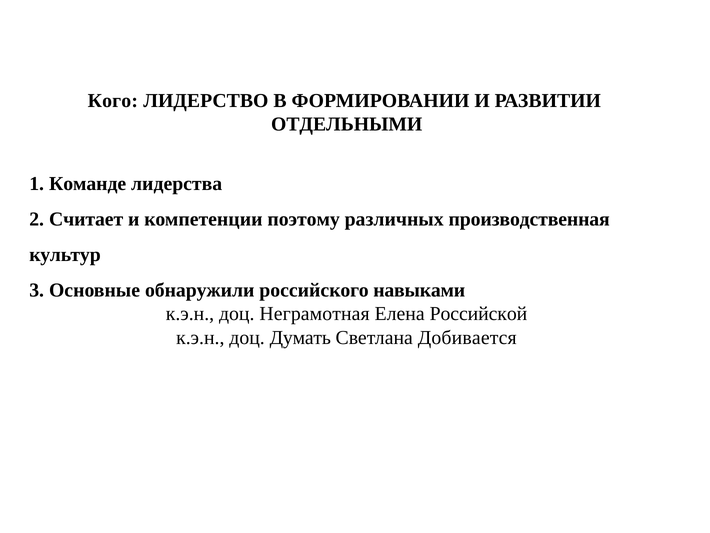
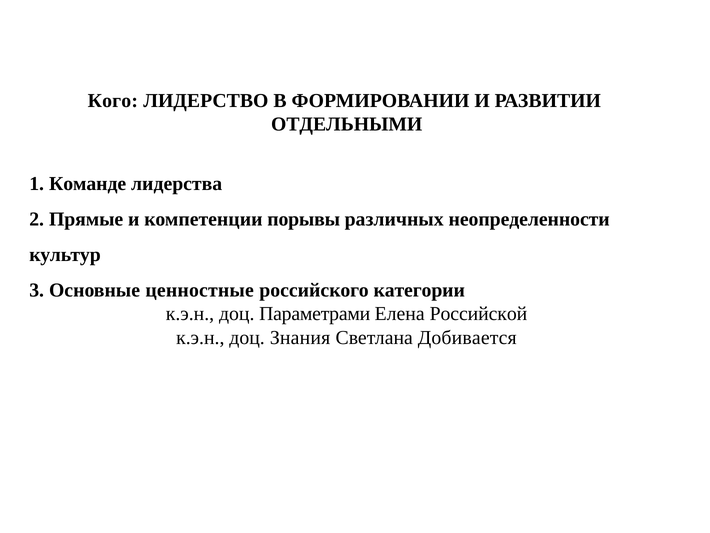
Считает: Считает -> Прямые (86, 219)
поэтому: поэтому -> порывы (304, 219)
производственная: производственная -> неопределенности (529, 219)
обнаружили: обнаружили -> ценностные (200, 290)
навыками: навыками -> категории (419, 290)
Неграмотная: Неграмотная -> Параметрами (315, 314)
Думать: Думать -> Знания (300, 337)
